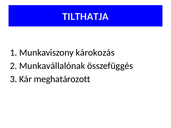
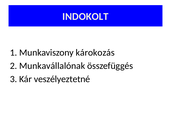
TILTHATJA: TILTHATJA -> INDOKOLT (85, 17)
meghatározott: meghatározott -> veszélyeztetné (62, 79)
